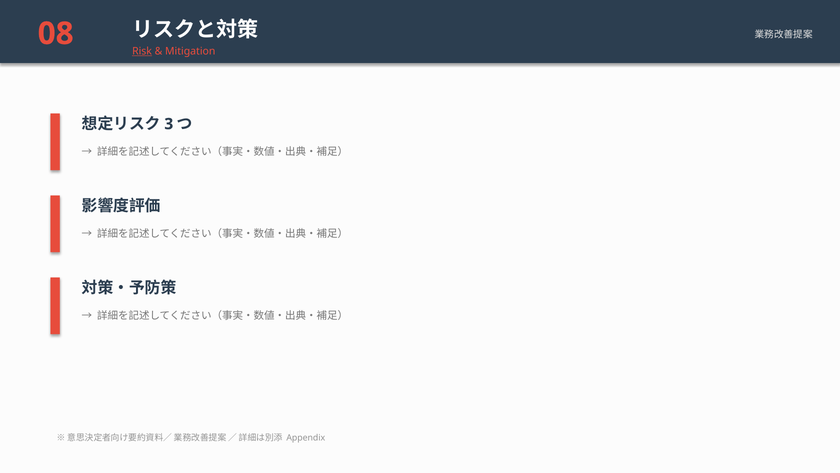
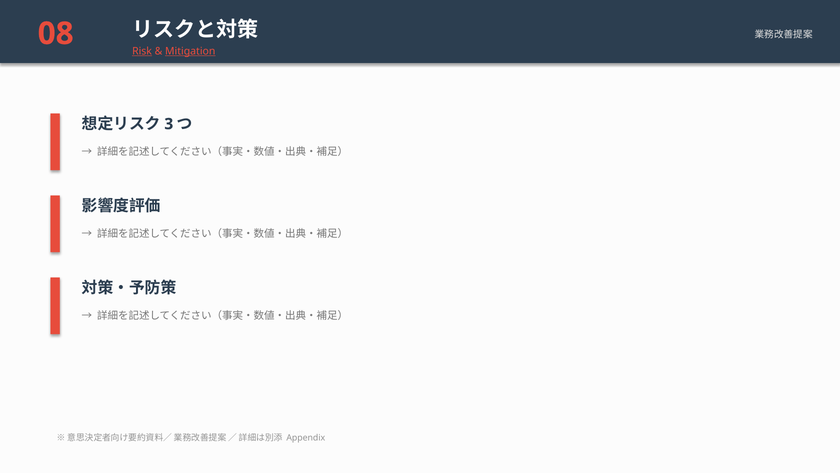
Mitigation underline: none -> present (190, 51)
